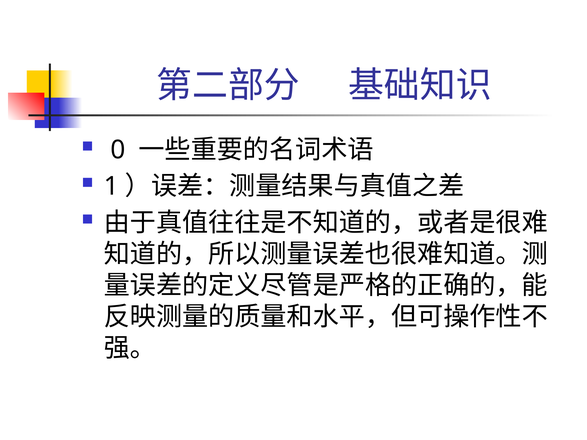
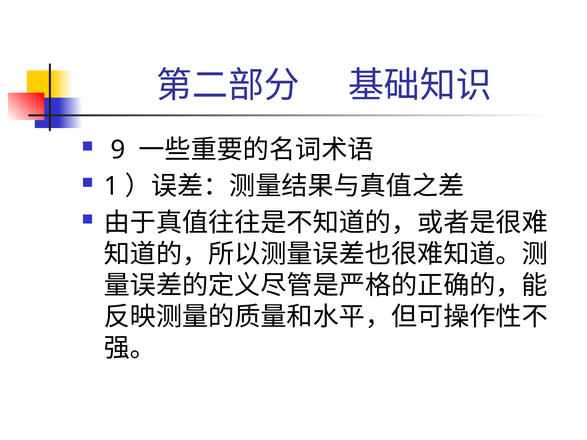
0: 0 -> 9 (118, 150)
